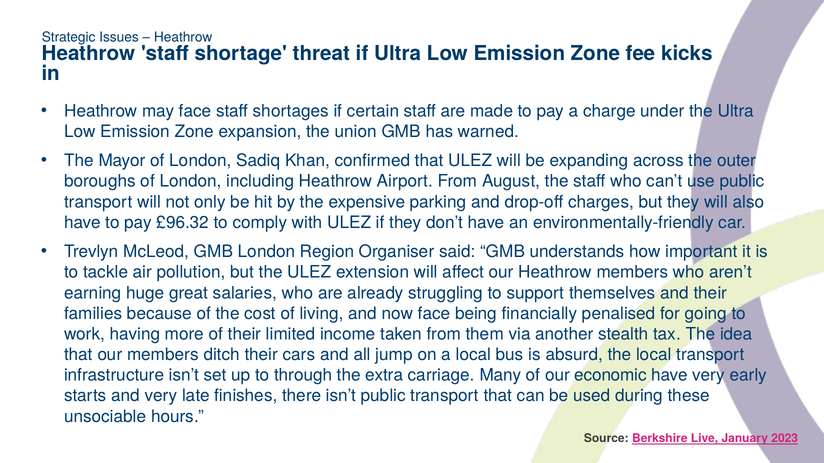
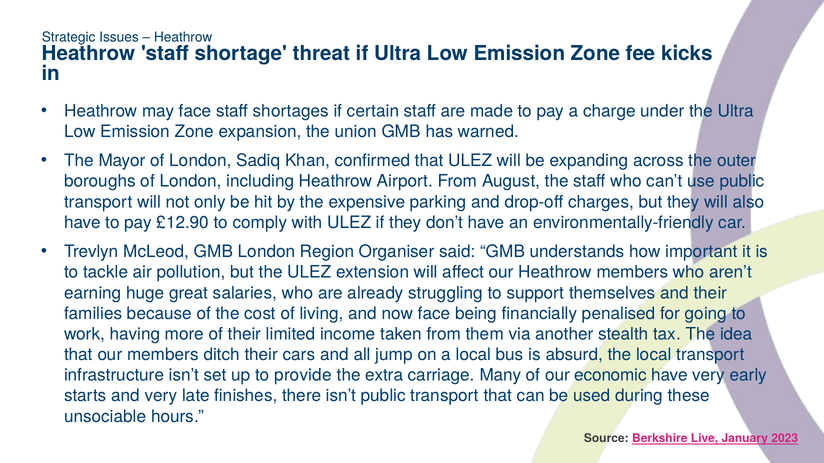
£96.32: £96.32 -> £12.90 (183, 223)
through: through -> provide (303, 376)
